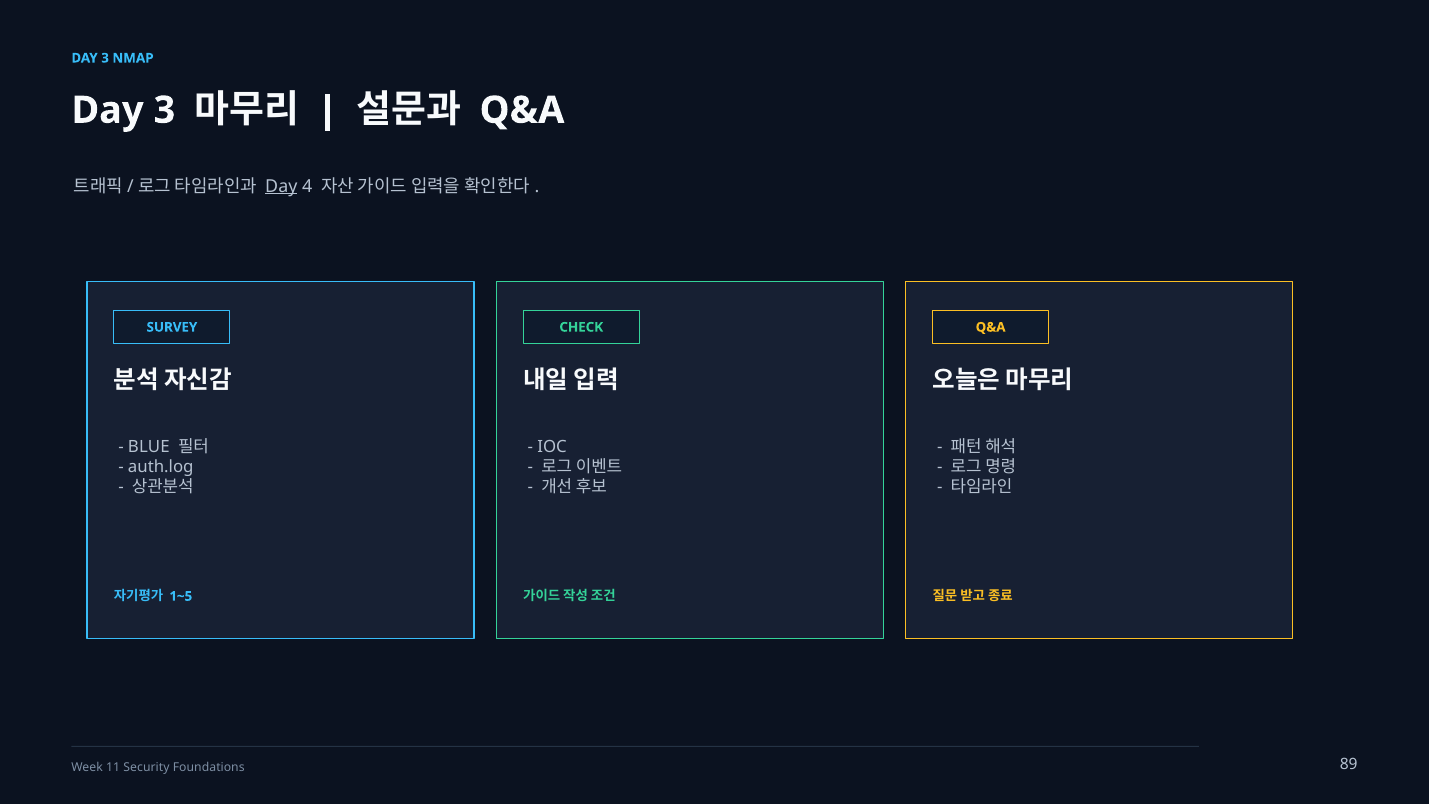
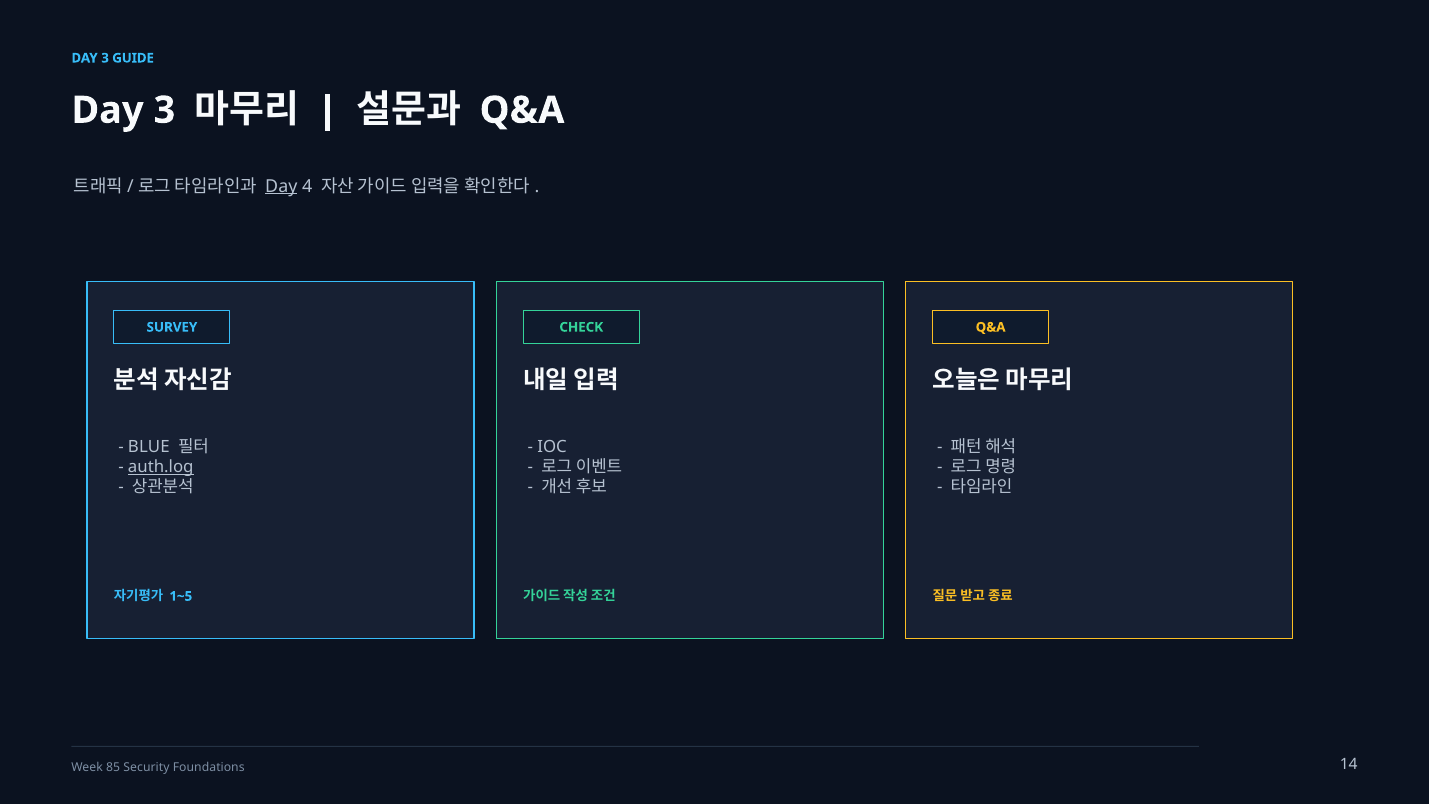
NMAP: NMAP -> GUIDE (133, 58)
auth.log underline: none -> present (161, 467)
11: 11 -> 85 (113, 767)
89: 89 -> 14 (1349, 764)
